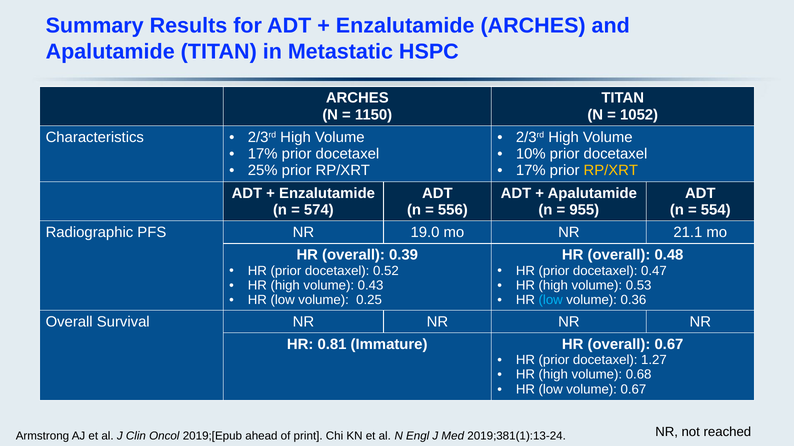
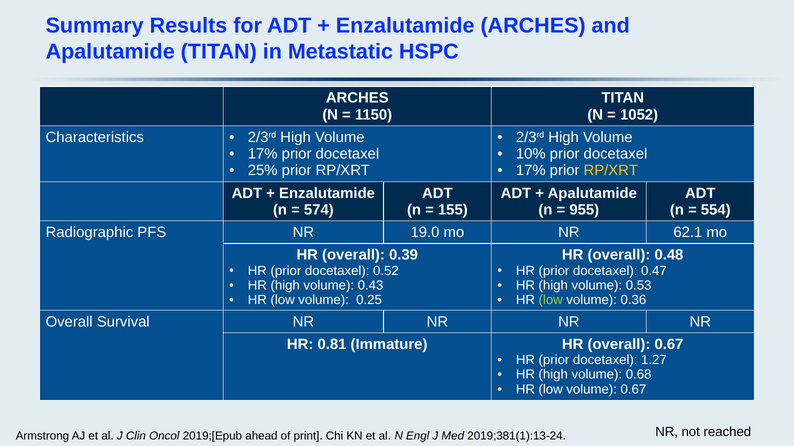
556: 556 -> 155 (453, 210)
21.1: 21.1 -> 62.1 (688, 233)
low colour: light blue -> light green (551, 300)
